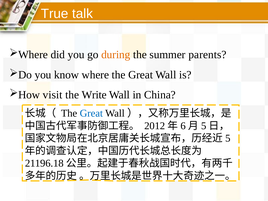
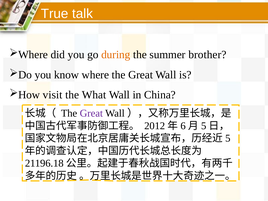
parents: parents -> brother (207, 55)
Write: Write -> What (94, 95)
Great colour: blue -> purple (91, 113)
